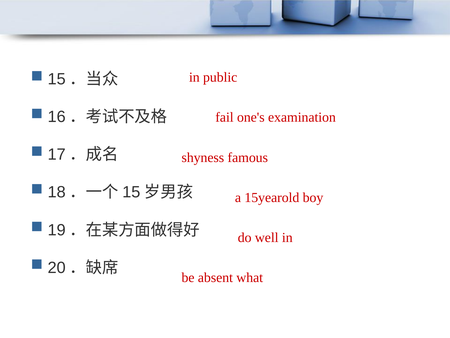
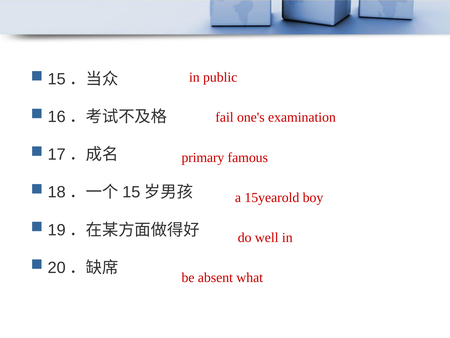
shyness: shyness -> primary (203, 157)
